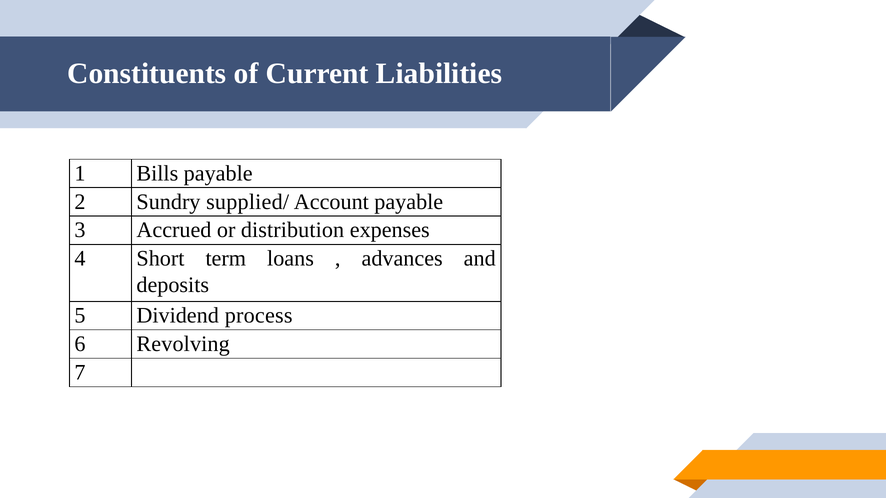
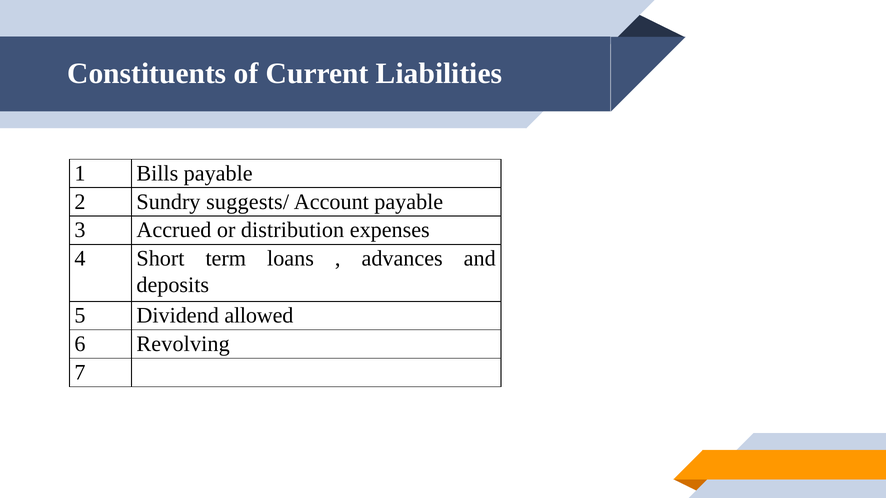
supplied/: supplied/ -> suggests/ (248, 202)
process: process -> allowed (259, 316)
